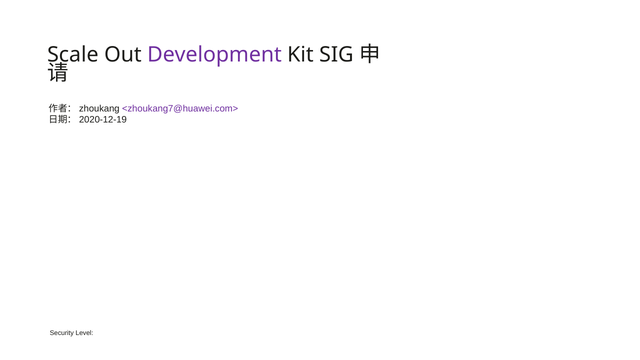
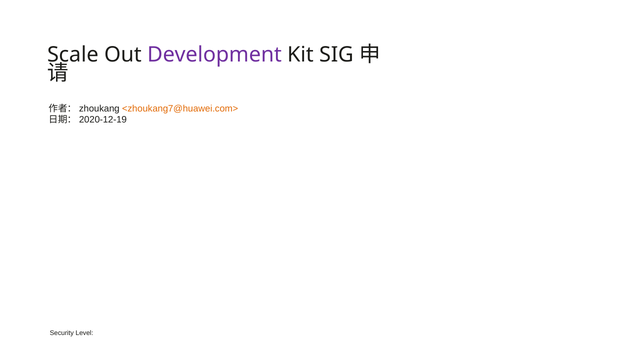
<zhoukang7@huawei.com> colour: purple -> orange (180, 109)
